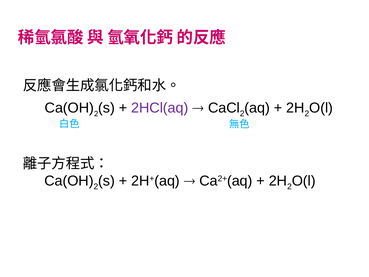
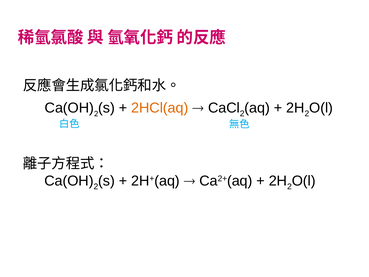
2HCl(aq colour: purple -> orange (160, 108)
